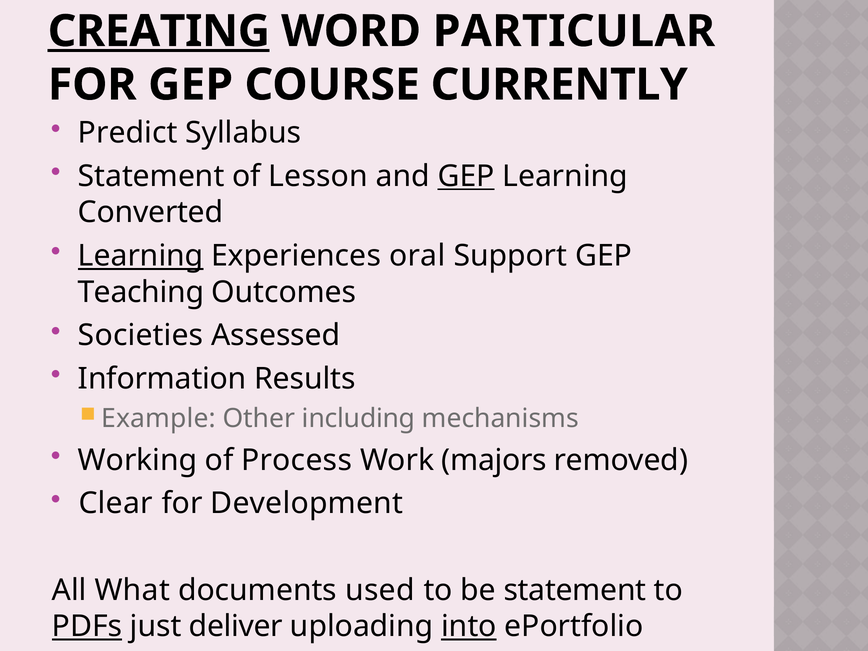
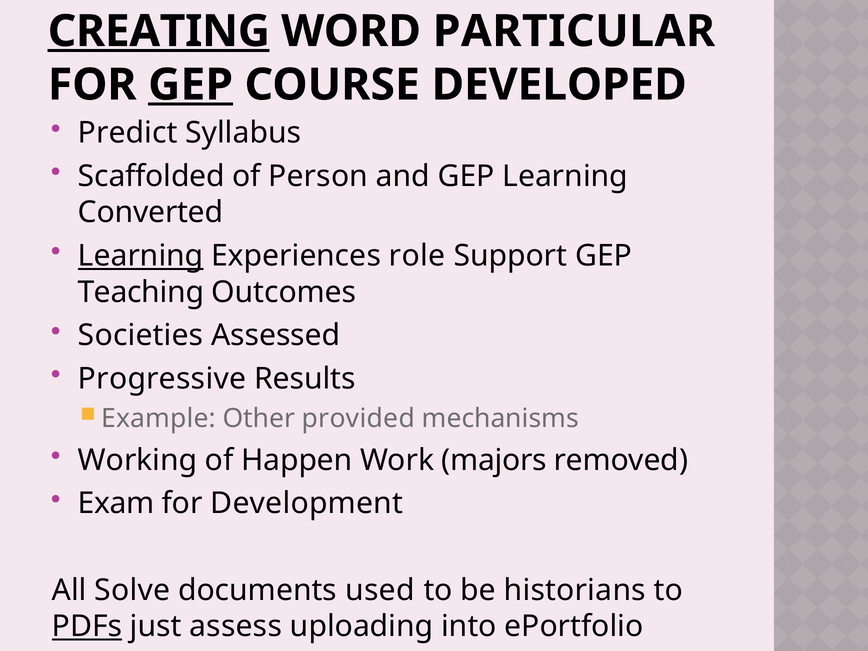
GEP underline: none -> present (191, 85)
CURRENTLY: CURRENTLY -> DEVELOPED (559, 85)
Statement: Statement -> Scaffolded (151, 176)
Lesson: Lesson -> Person (318, 176)
GEP underline: present -> none (466, 176)
oral: oral -> role (417, 256)
Information: Information -> Progressive (162, 379)
including: including -> provided (358, 419)
Process: Process -> Happen (297, 460)
Clear: Clear -> Exam (116, 504)
What: What -> Solve (132, 590)
be statement: statement -> historians (575, 590)
deliver: deliver -> assess (236, 626)
into underline: present -> none (469, 626)
